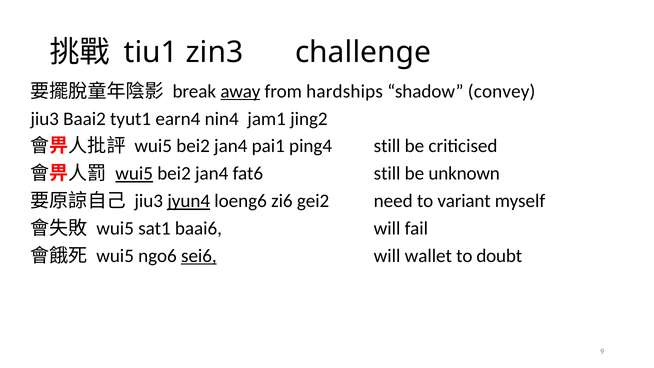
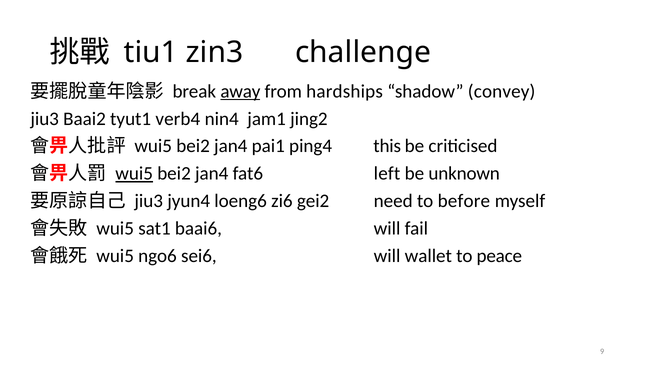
earn4: earn4 -> verb4 (178, 119)
ping4 still: still -> this (387, 146)
fat6 still: still -> left (387, 174)
jyun4 underline: present -> none (189, 201)
variant: variant -> before (464, 201)
sei6 underline: present -> none (199, 256)
doubt: doubt -> peace (499, 256)
